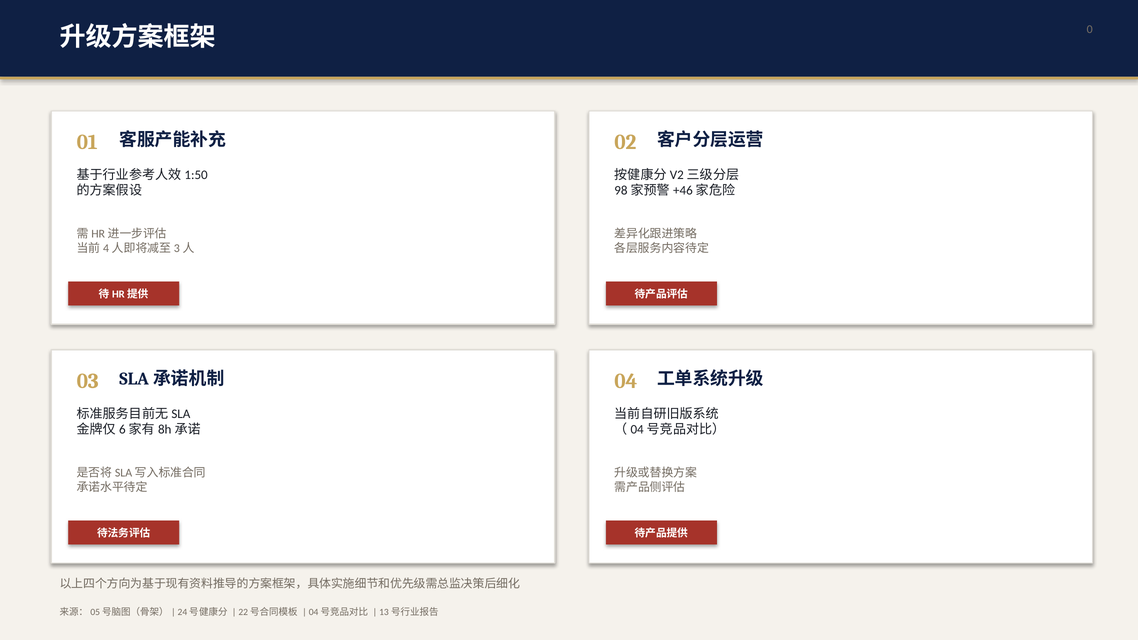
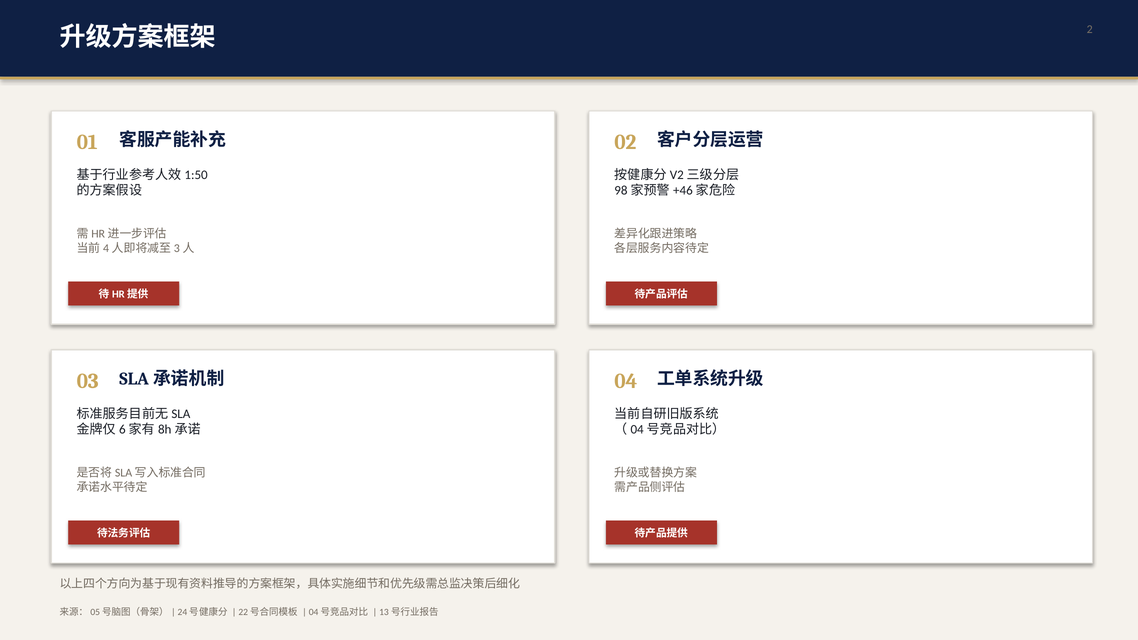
0: 0 -> 2 (1090, 29)
